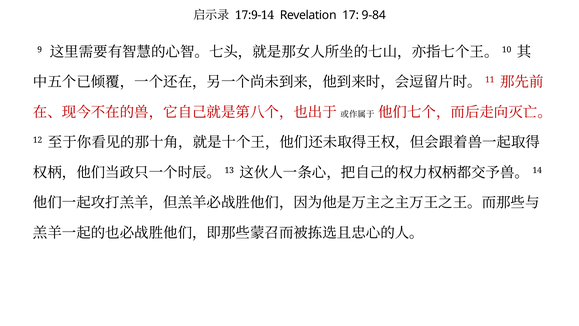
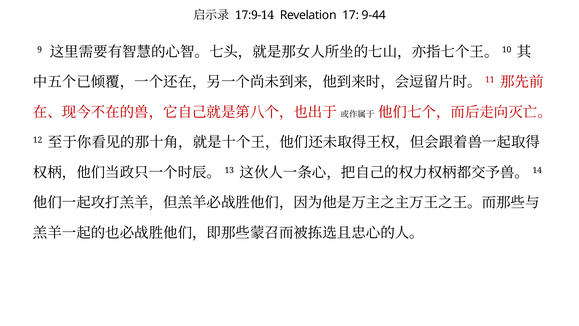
9-84: 9-84 -> 9-44 (374, 15)
